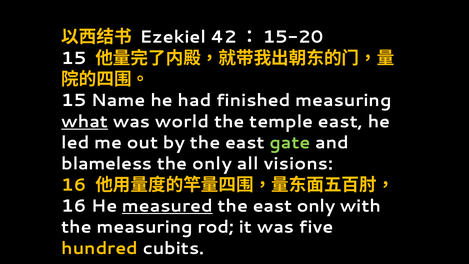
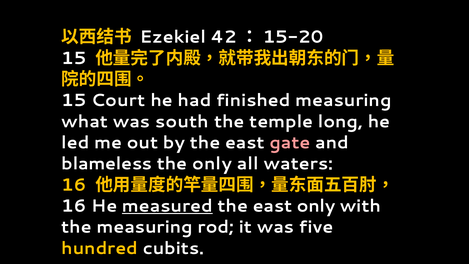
Name: Name -> Court (118, 100)
what underline: present -> none (85, 121)
world: world -> south (182, 121)
temple east: east -> long (340, 121)
gate colour: light green -> pink (290, 143)
visions: visions -> waters (298, 164)
